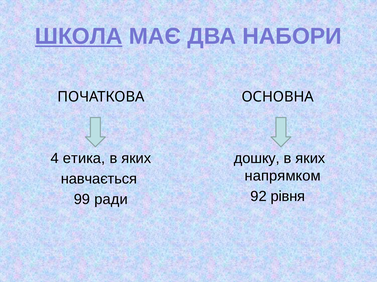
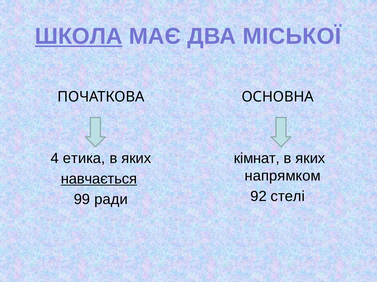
НАБОРИ: НАБОРИ -> МІСЬКОЇ (292, 36)
дошку: дошку -> кімнат (257, 159)
навчається underline: none -> present (99, 179)
рівня: рівня -> стелі (288, 197)
